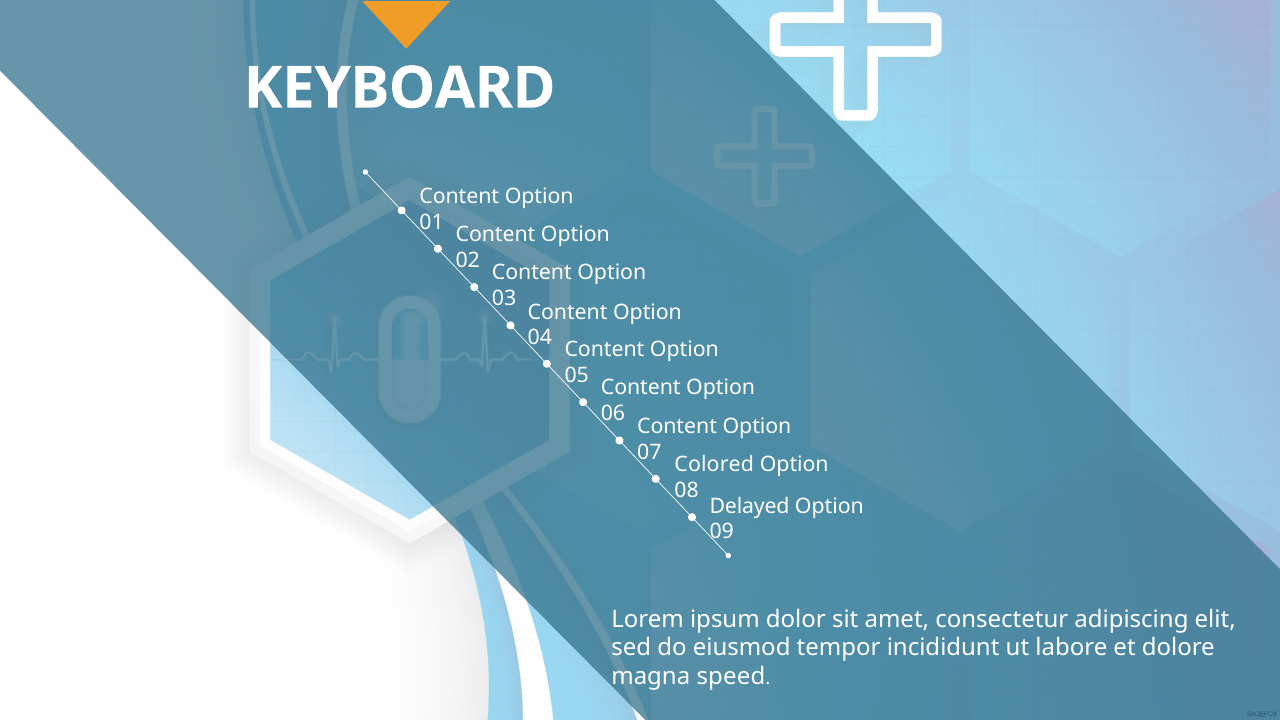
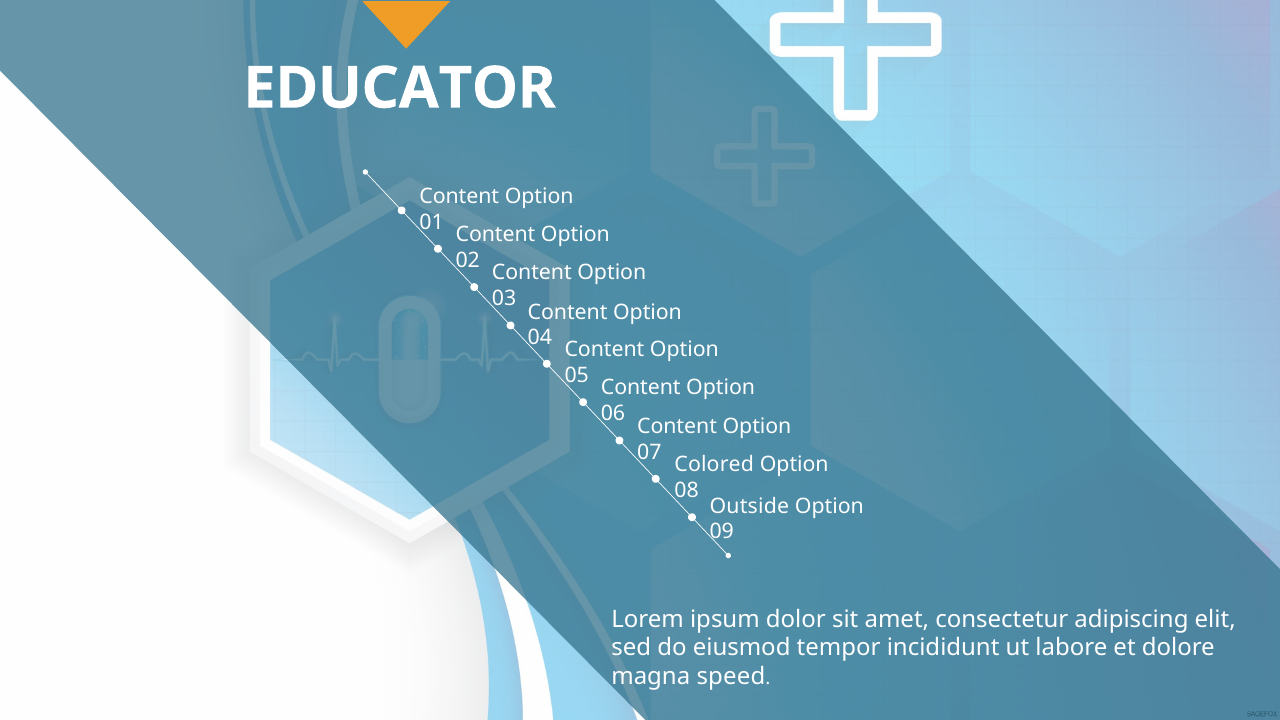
KEYBOARD: KEYBOARD -> EDUCATOR (400, 88)
Delayed: Delayed -> Outside (749, 506)
